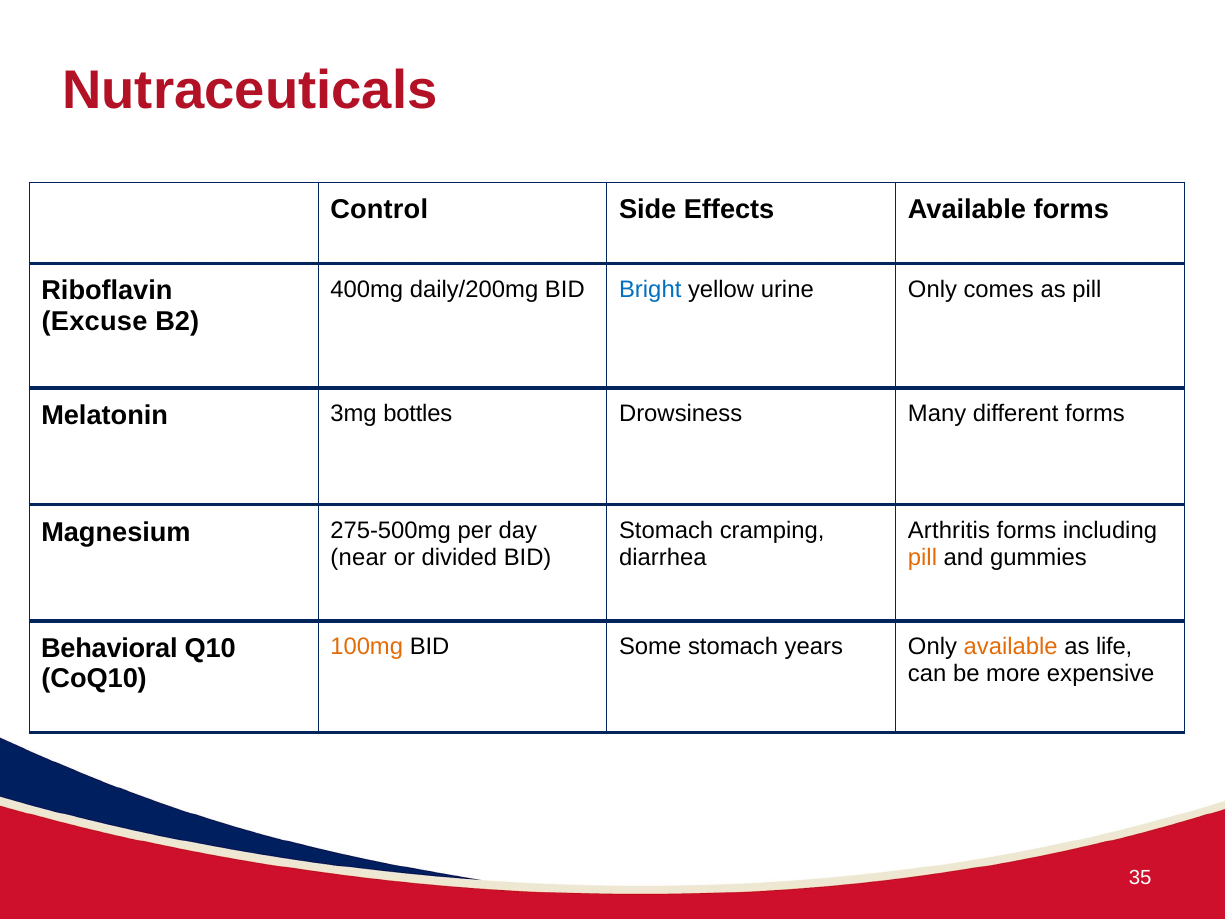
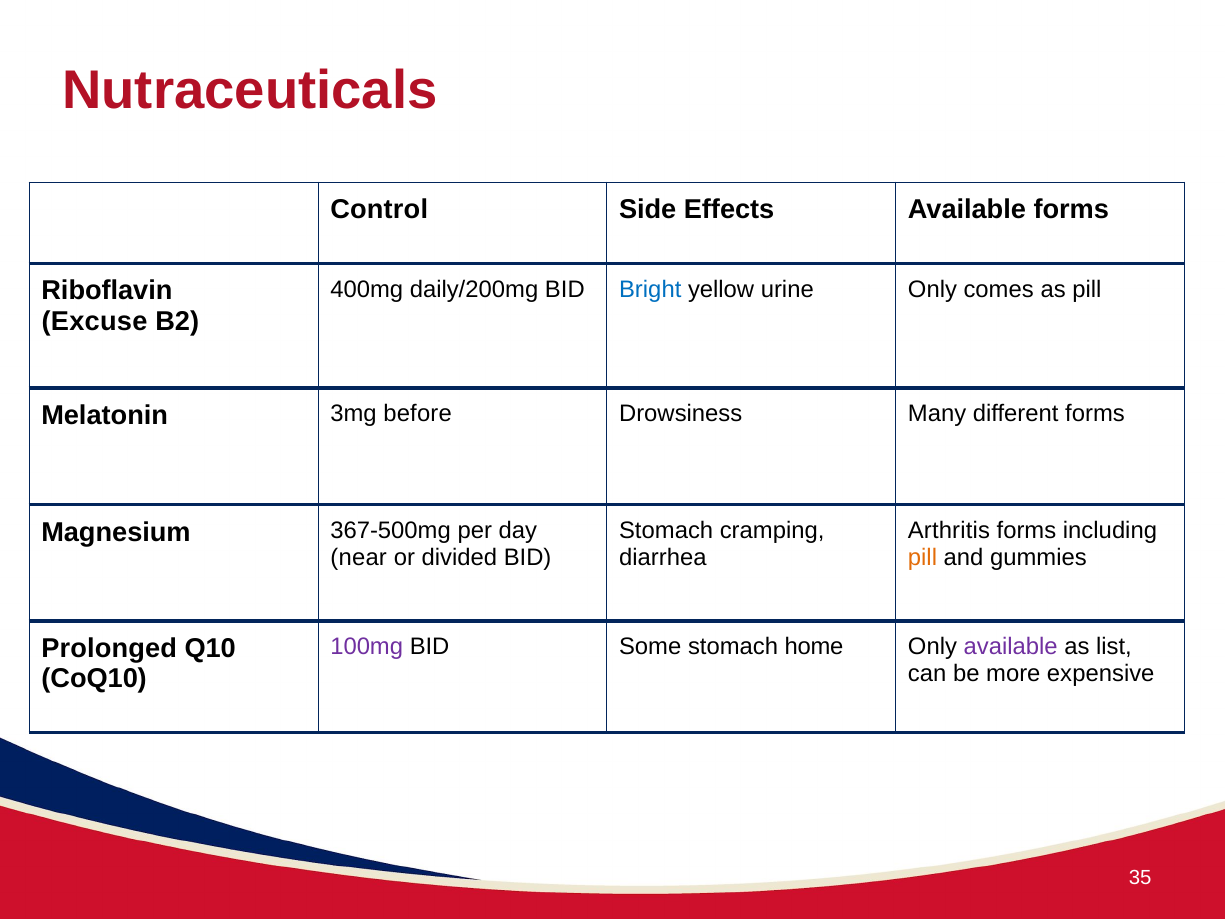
bottles: bottles -> before (418, 414)
275-500mg: 275-500mg -> 367-500mg (391, 530)
100mg colour: orange -> purple (367, 647)
years: years -> home (814, 647)
available colour: orange -> purple (1011, 647)
life: life -> list (1114, 647)
Behavioral: Behavioral -> Prolonged (109, 648)
